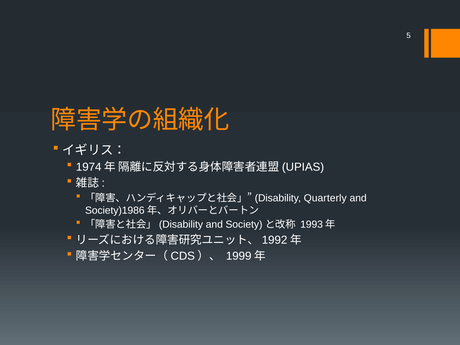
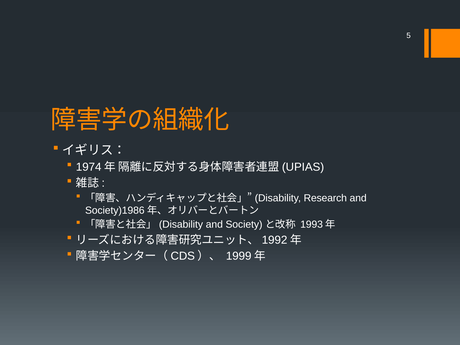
Quarterly: Quarterly -> Research (325, 198)
